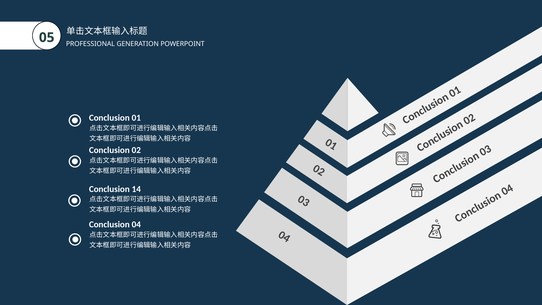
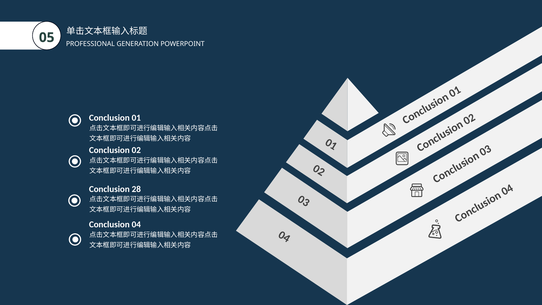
14: 14 -> 28 (136, 189)
